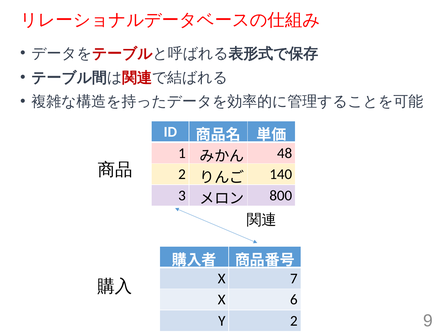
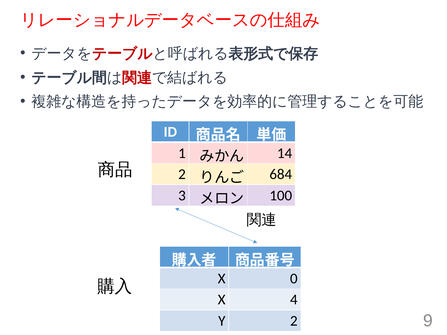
48: 48 -> 14 (285, 153)
140: 140 -> 684 (281, 175)
800: 800 -> 100 (281, 196)
7: 7 -> 0 (294, 279)
6: 6 -> 4 (294, 300)
